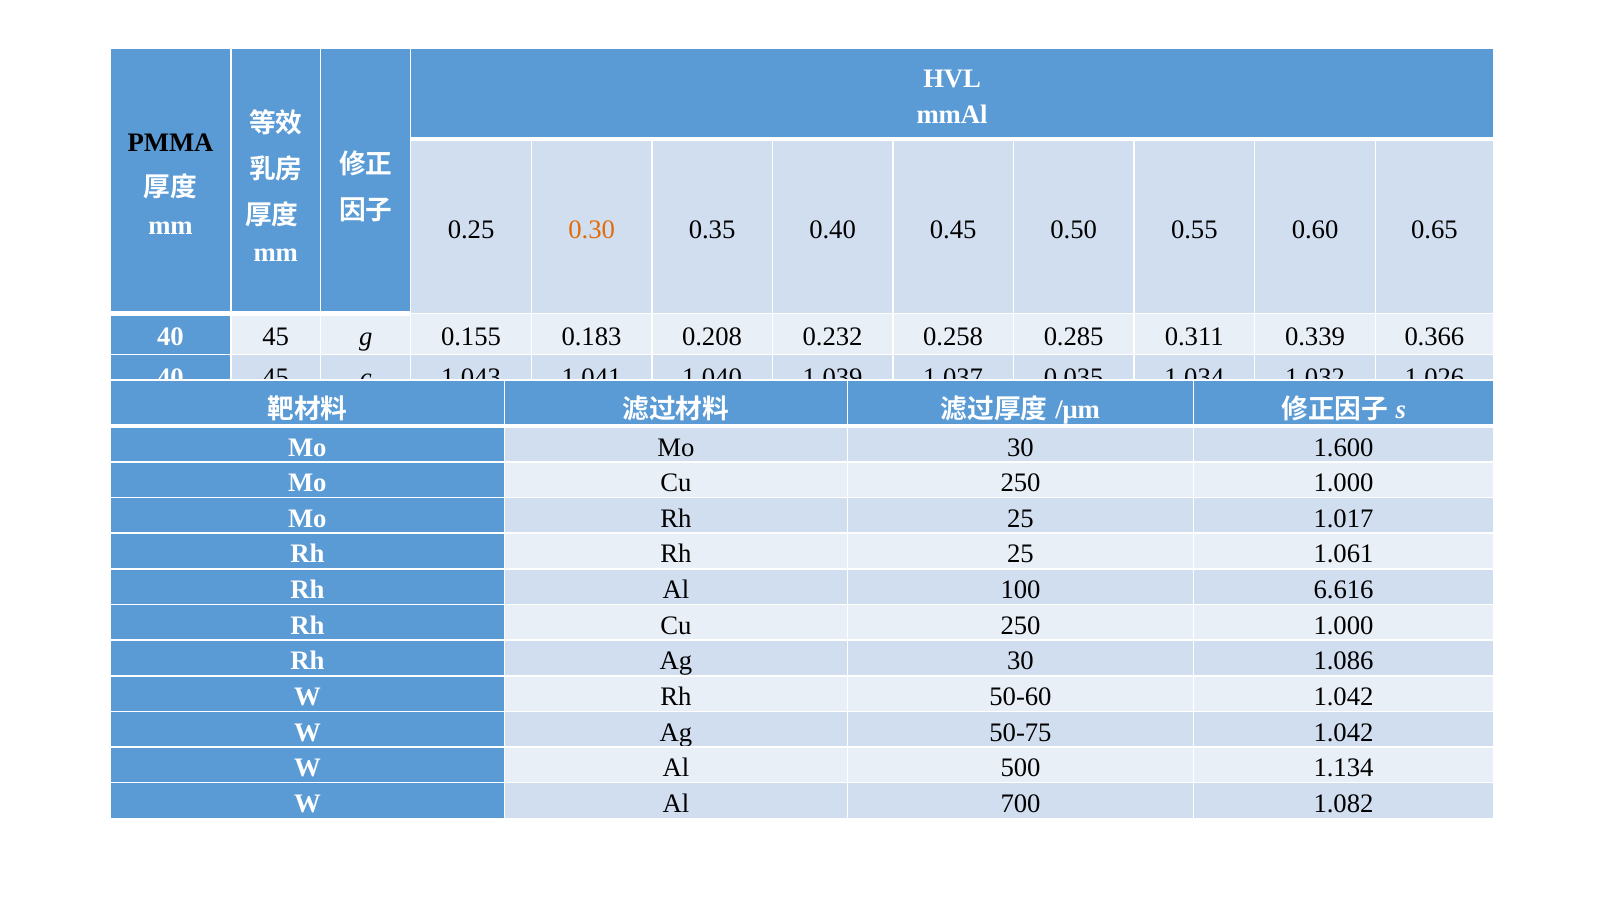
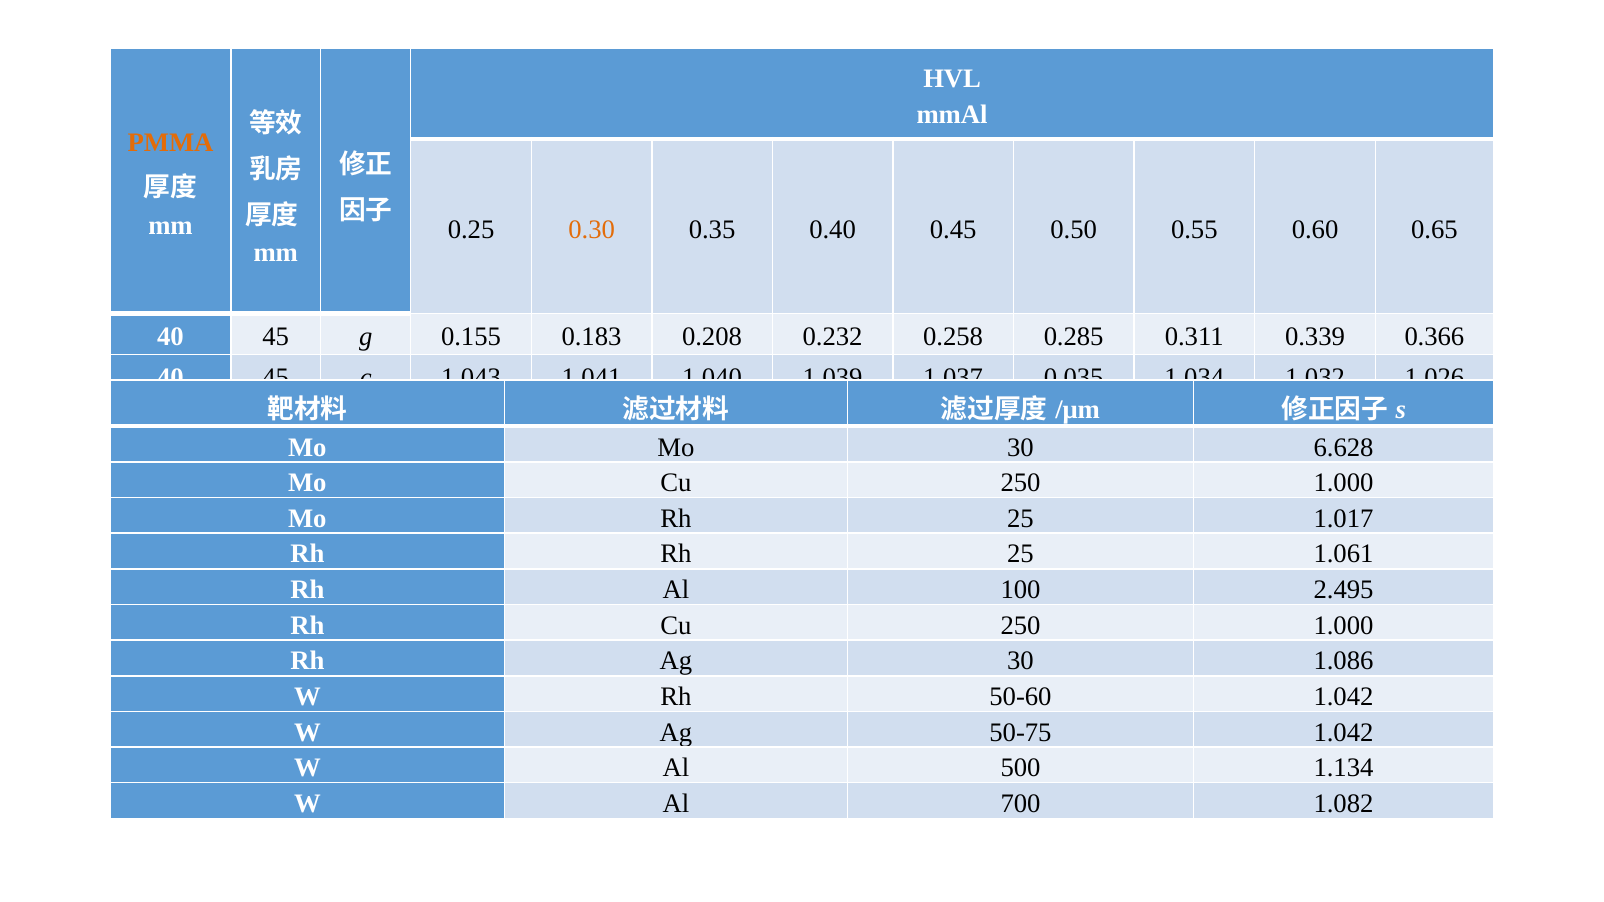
PMMA colour: black -> orange (171, 142)
1.600: 1.600 -> 6.628 (1344, 447)
6.616: 6.616 -> 2.495 (1344, 590)
